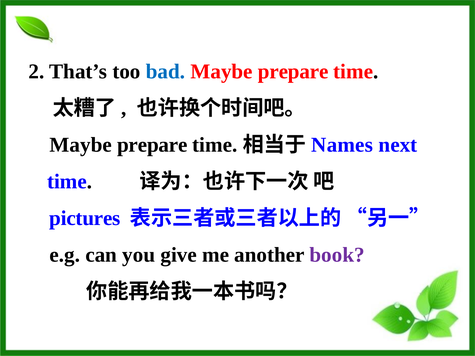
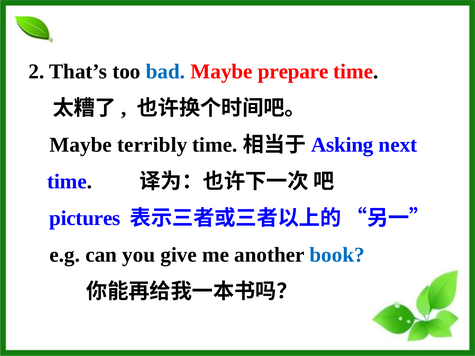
prepare: prepare -> terribly (152, 145)
Names: Names -> Asking (342, 145)
book colour: purple -> blue (337, 255)
